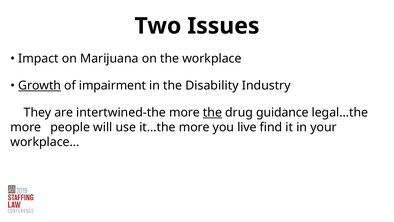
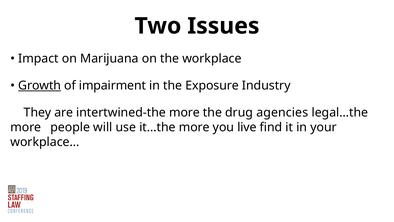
Disability: Disability -> Exposure (212, 85)
the underline: present -> none (212, 112)
guidance: guidance -> agencies (282, 112)
